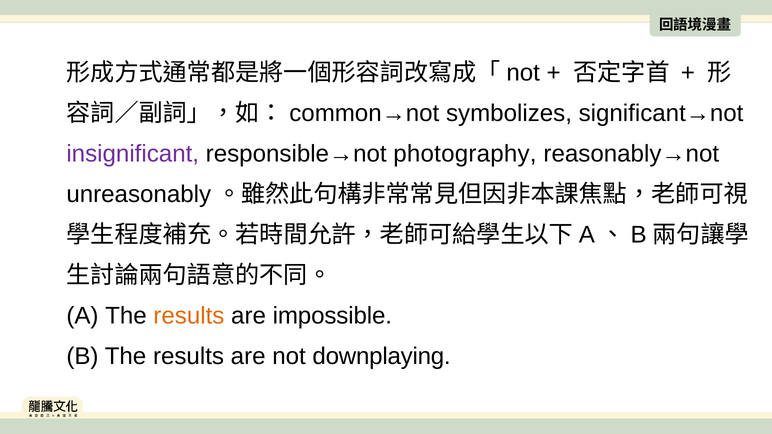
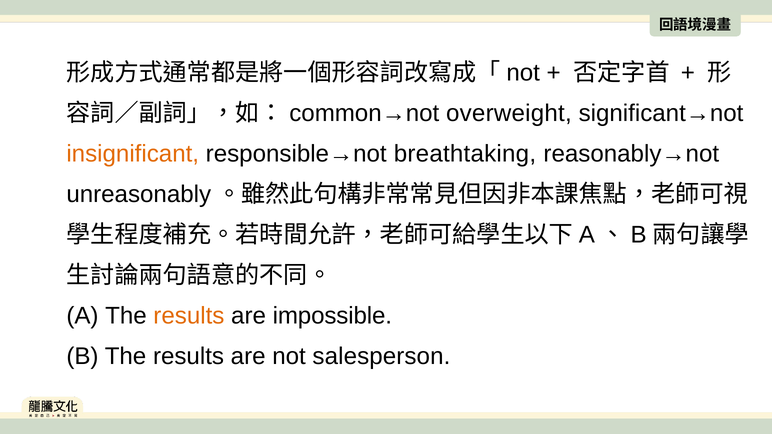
symbolizes: symbolizes -> overweight (509, 113)
insignificant colour: purple -> orange (133, 154)
photography: photography -> breathtaking (465, 154)
downplaying: downplaying -> salesperson (381, 357)
